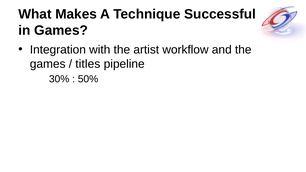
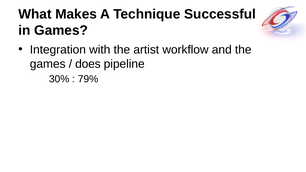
titles: titles -> does (88, 64)
50%: 50% -> 79% (88, 79)
